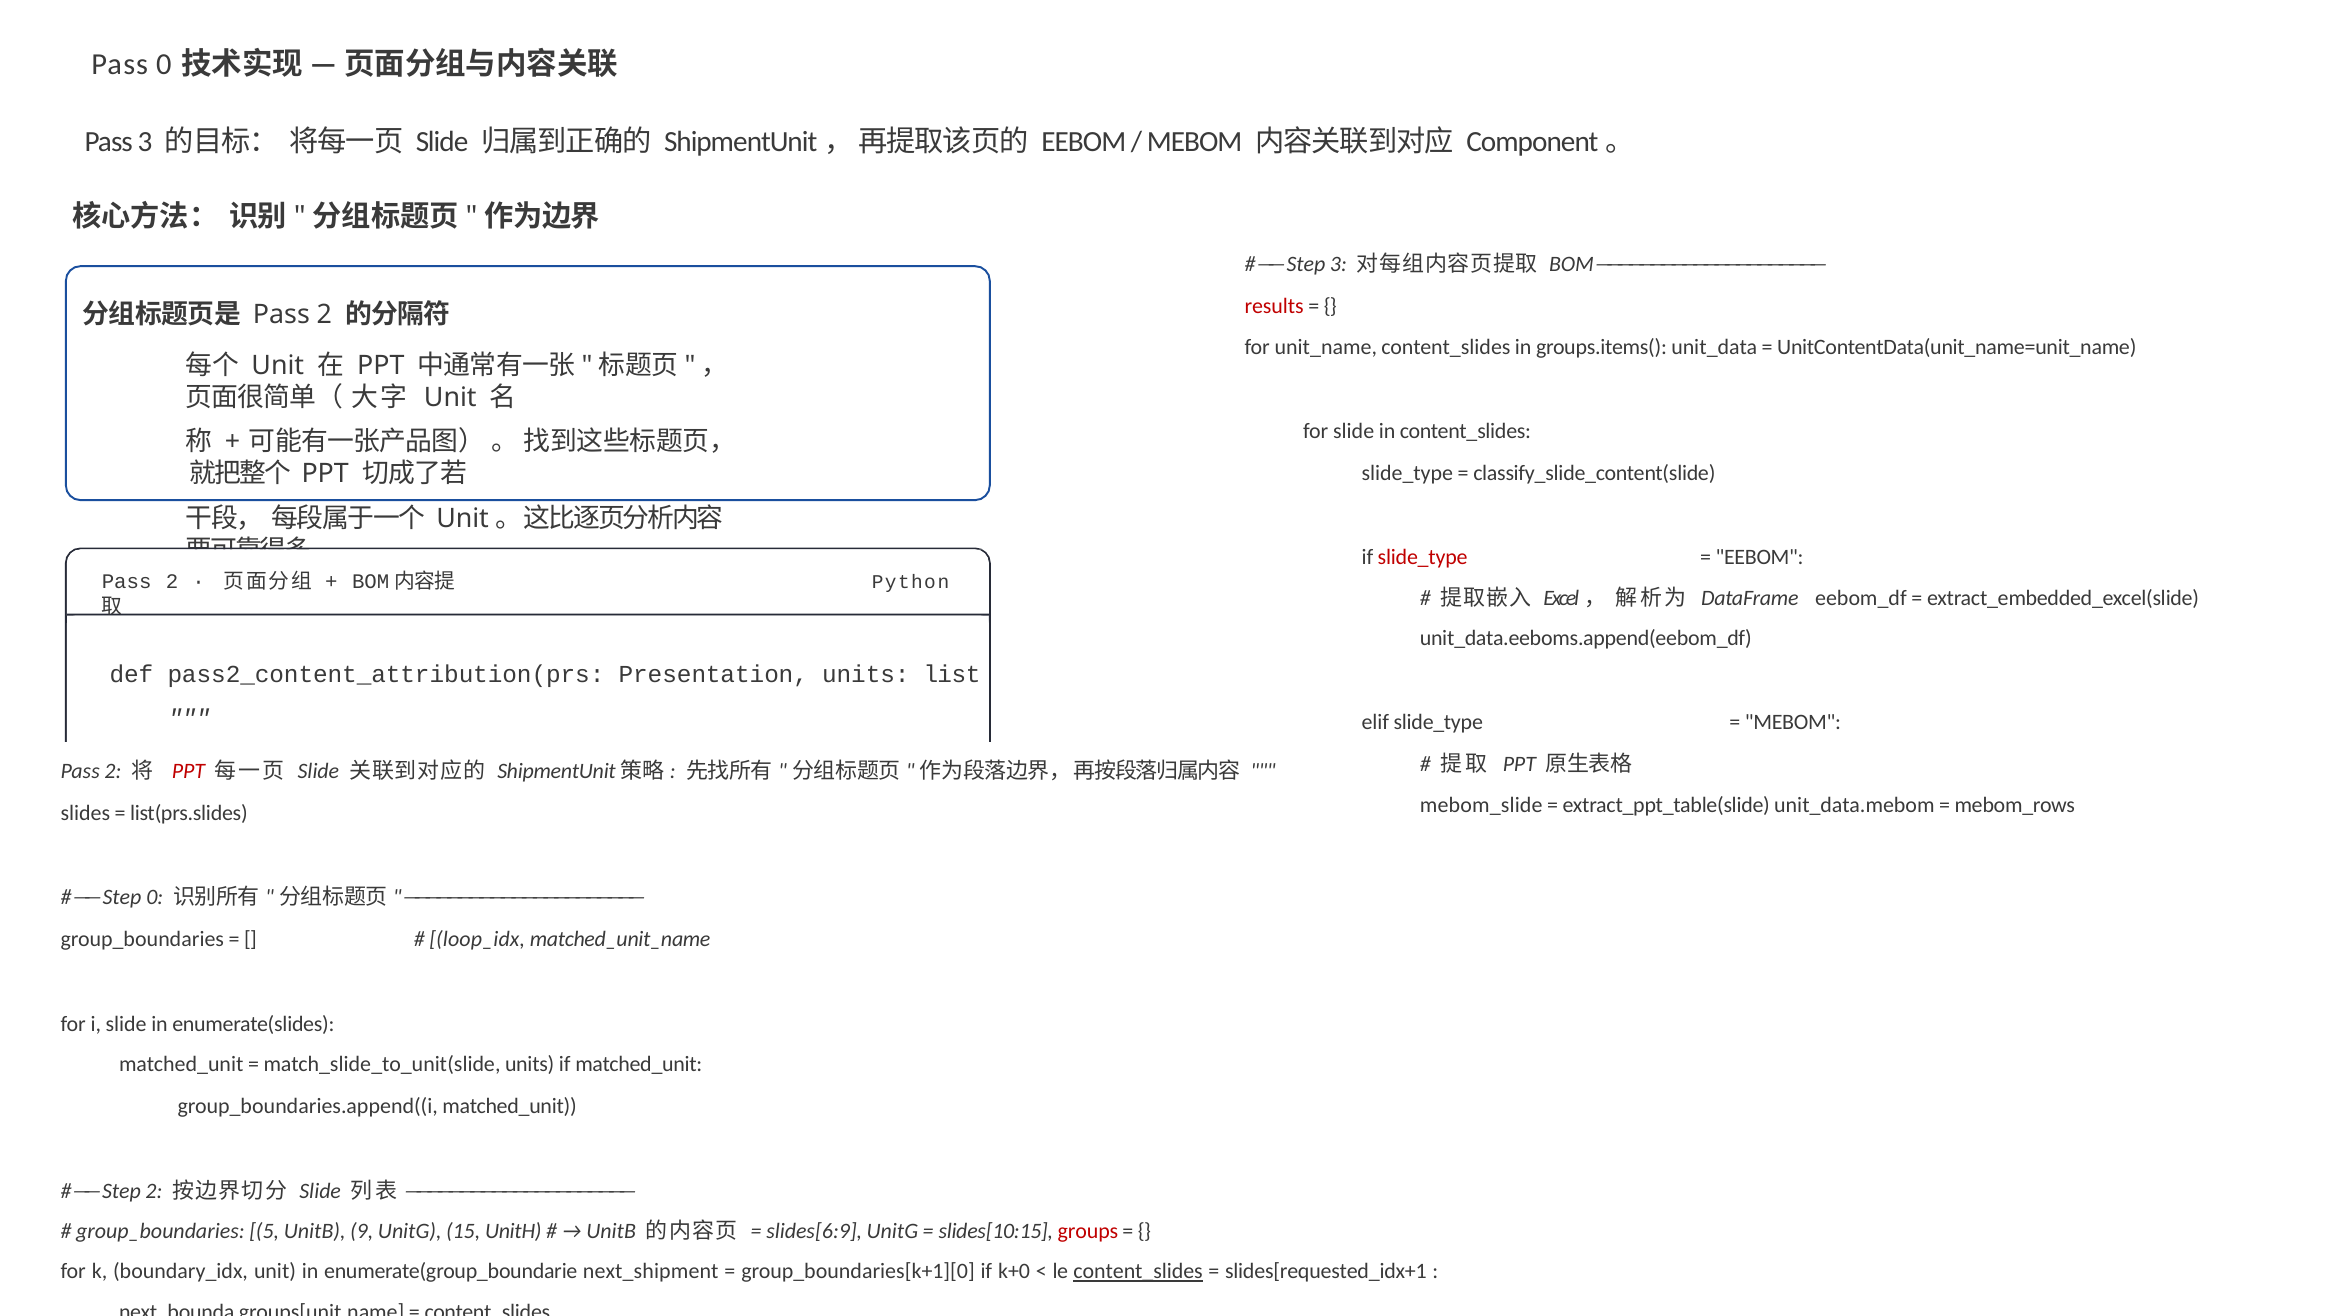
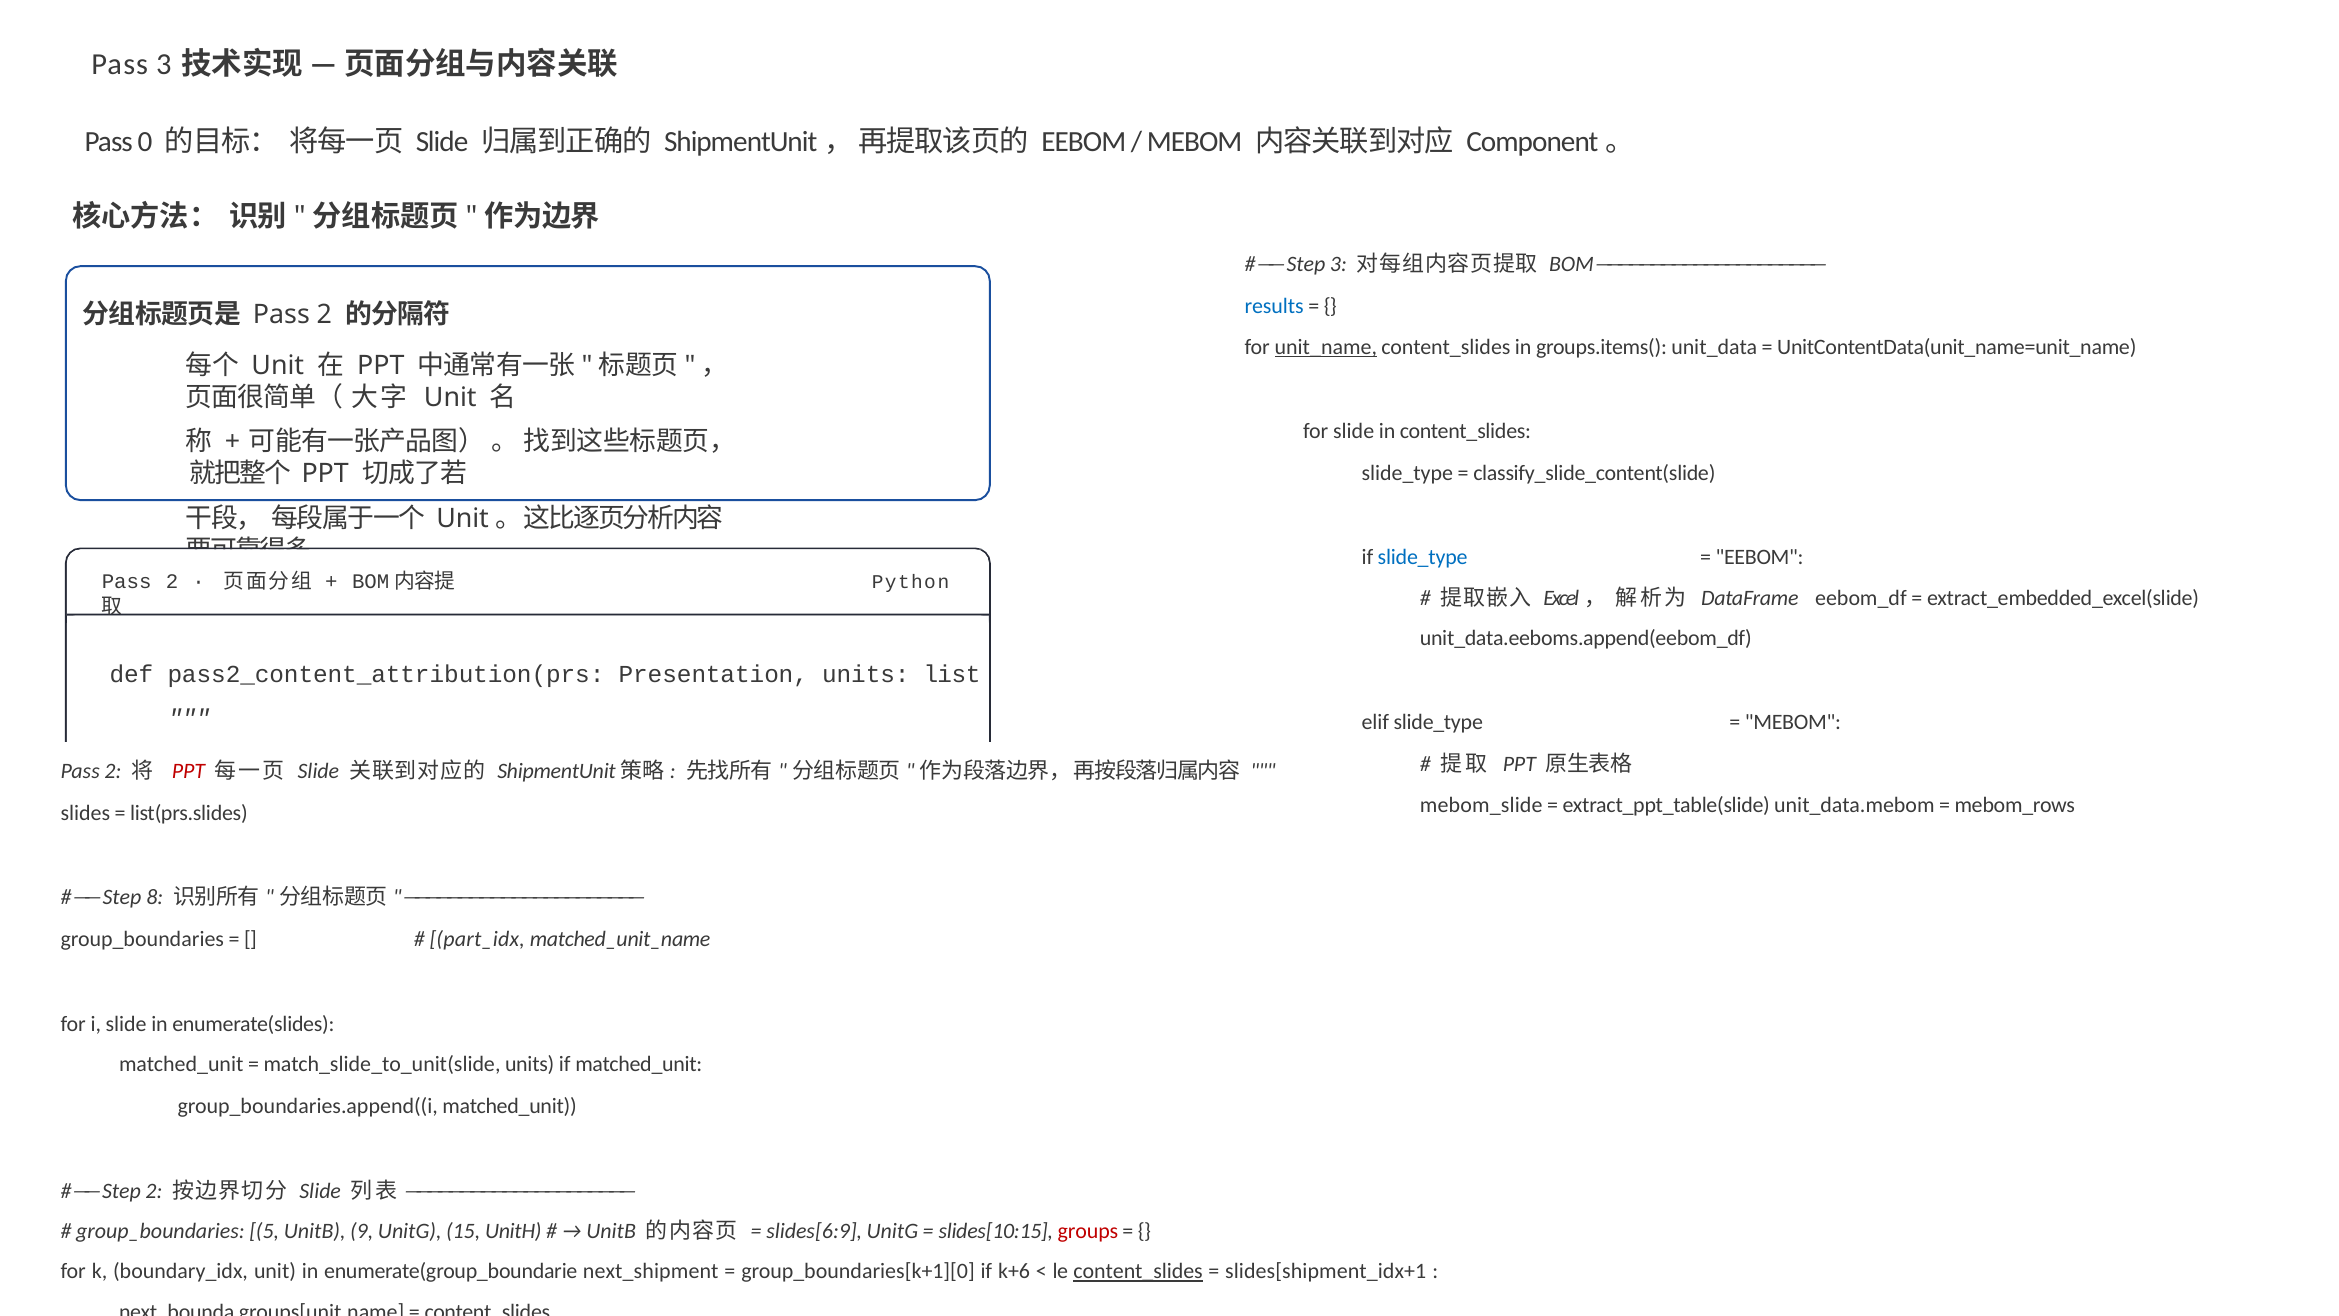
Pass 0: 0 -> 3 (164, 64)
Pass 3: 3 -> 0 (145, 141)
results colour: red -> blue (1274, 306)
unit_name underline: none -> present (1326, 347)
slide_type colour: red -> blue (1423, 557)
Step 0: 0 -> 8 (155, 897)
loop_idx: loop_idx -> part_idx (477, 939)
k+0: k+0 -> k+6 (1014, 1271)
slides[requested_idx+1: slides[requested_idx+1 -> slides[shipment_idx+1 (1326, 1271)
